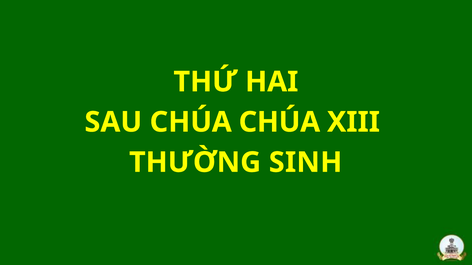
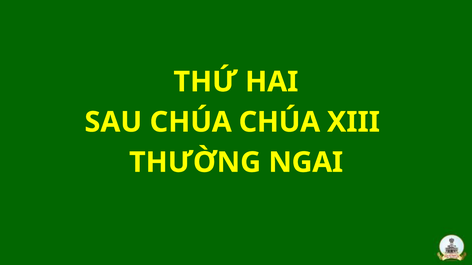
SINH: SINH -> NGAI (306, 163)
